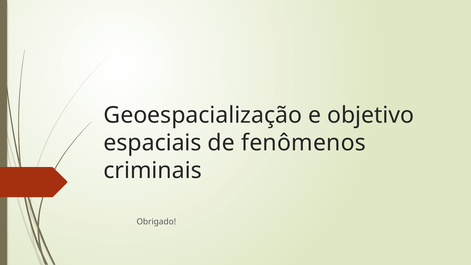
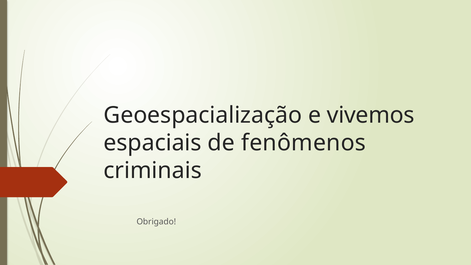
objetivo: objetivo -> vivemos (371, 115)
